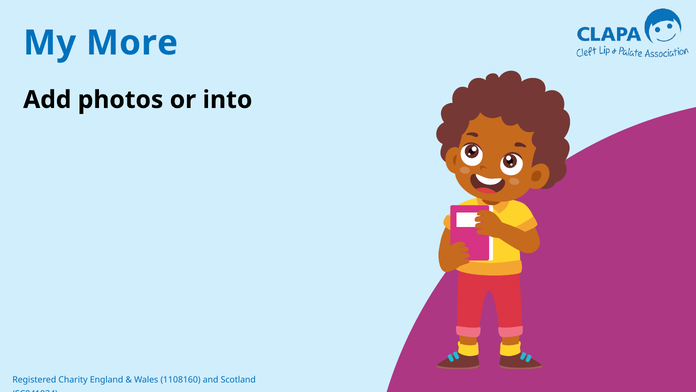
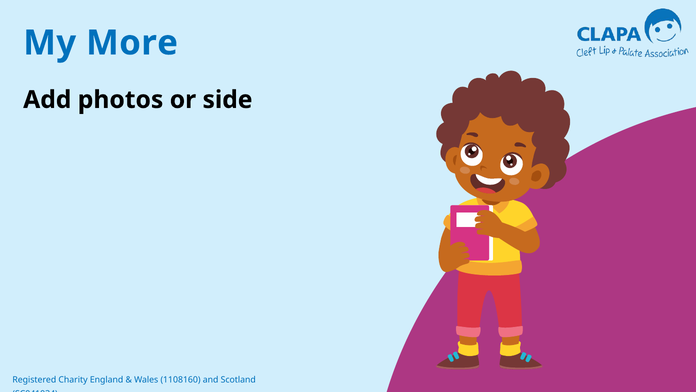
into: into -> side (228, 100)
